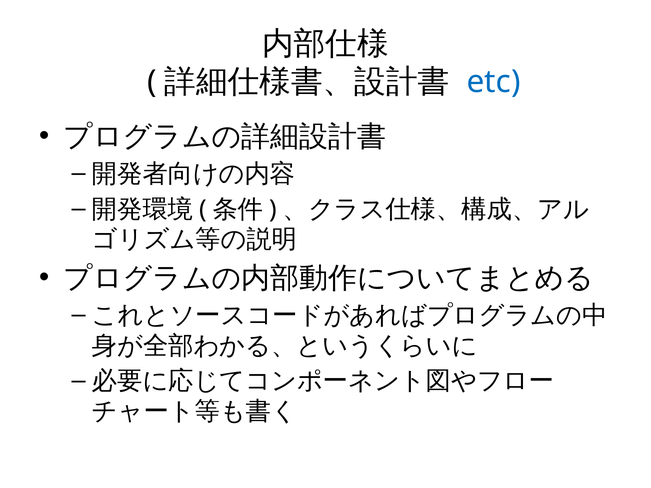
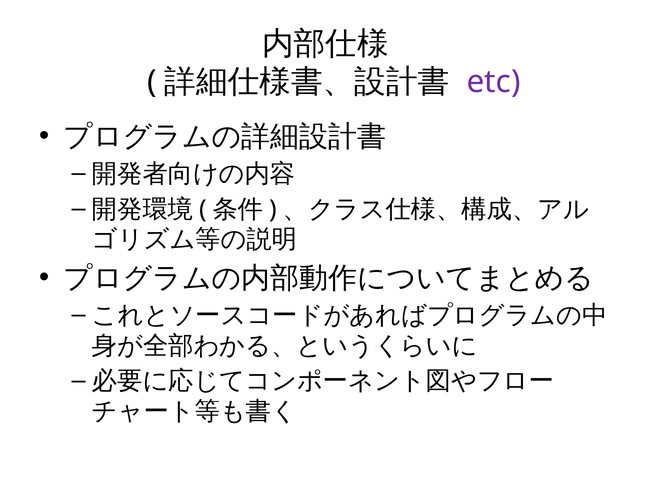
etc colour: blue -> purple (494, 82)
